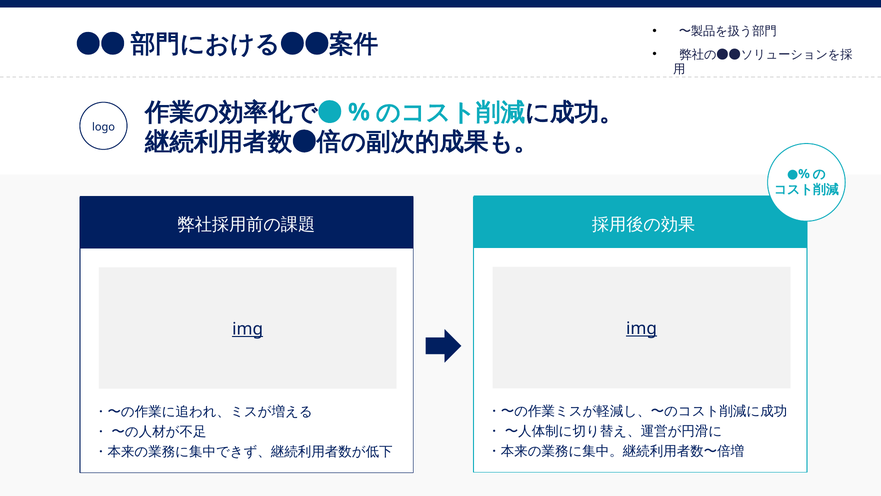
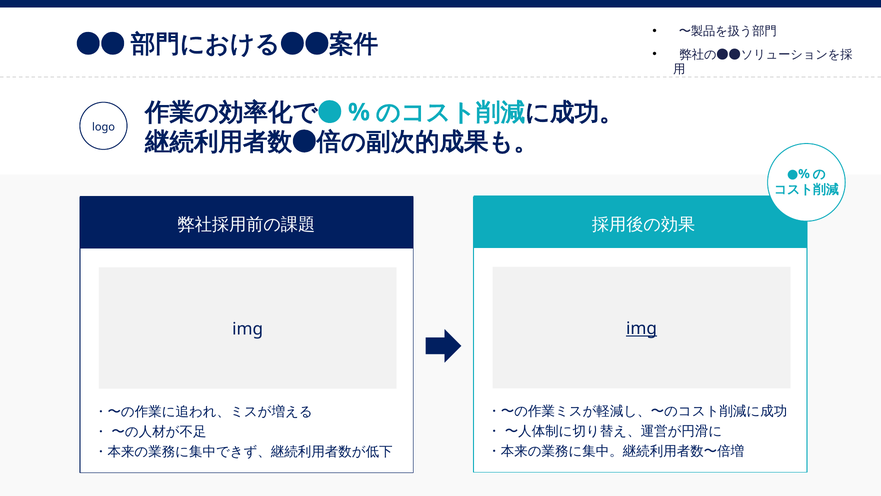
img underline: present -> none (248, 329)
